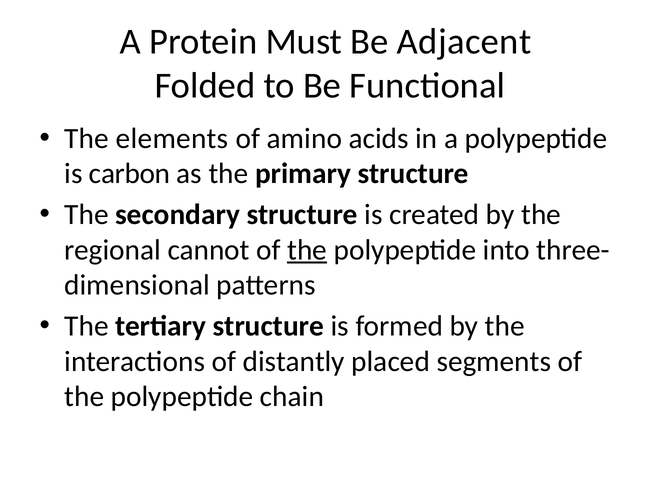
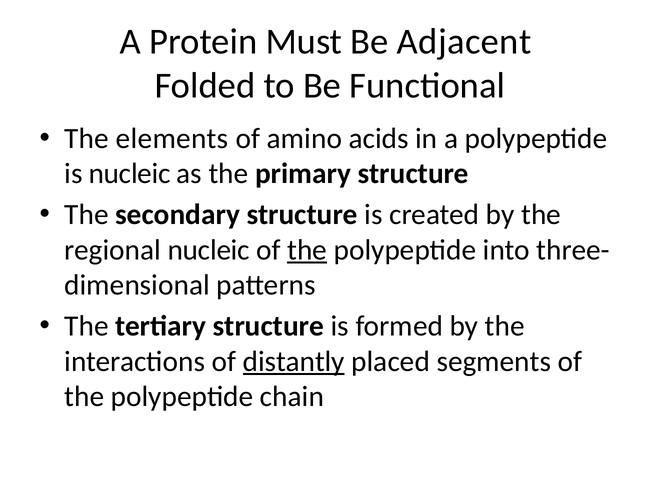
is carbon: carbon -> nucleic (130, 174)
regional cannot: cannot -> nucleic (209, 250)
distantly underline: none -> present (294, 361)
